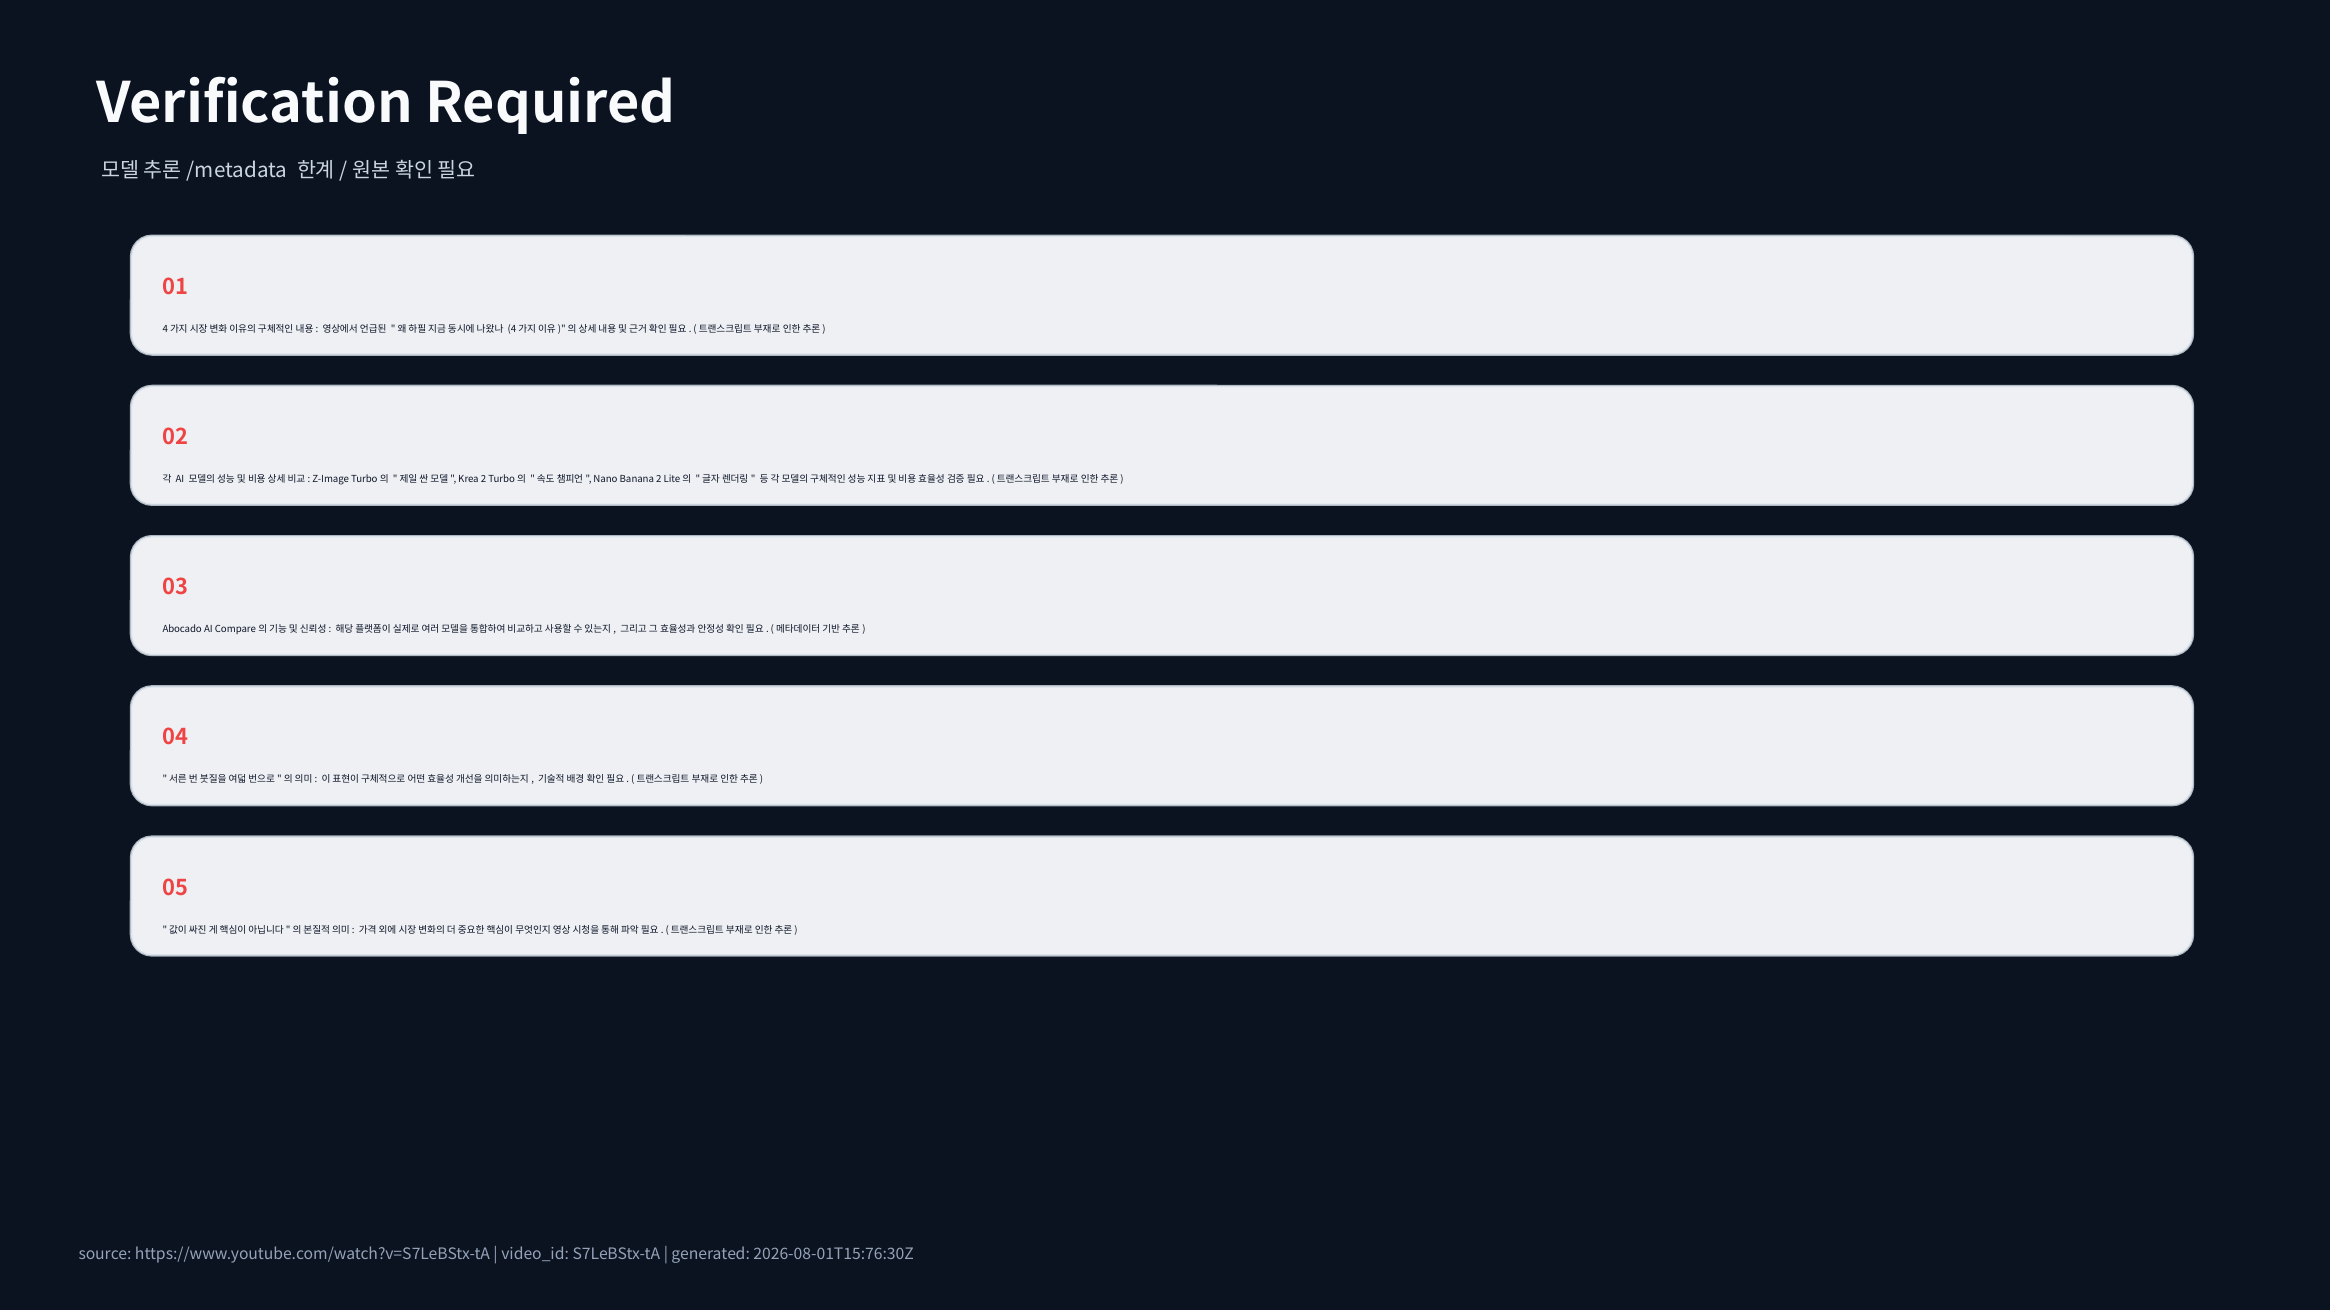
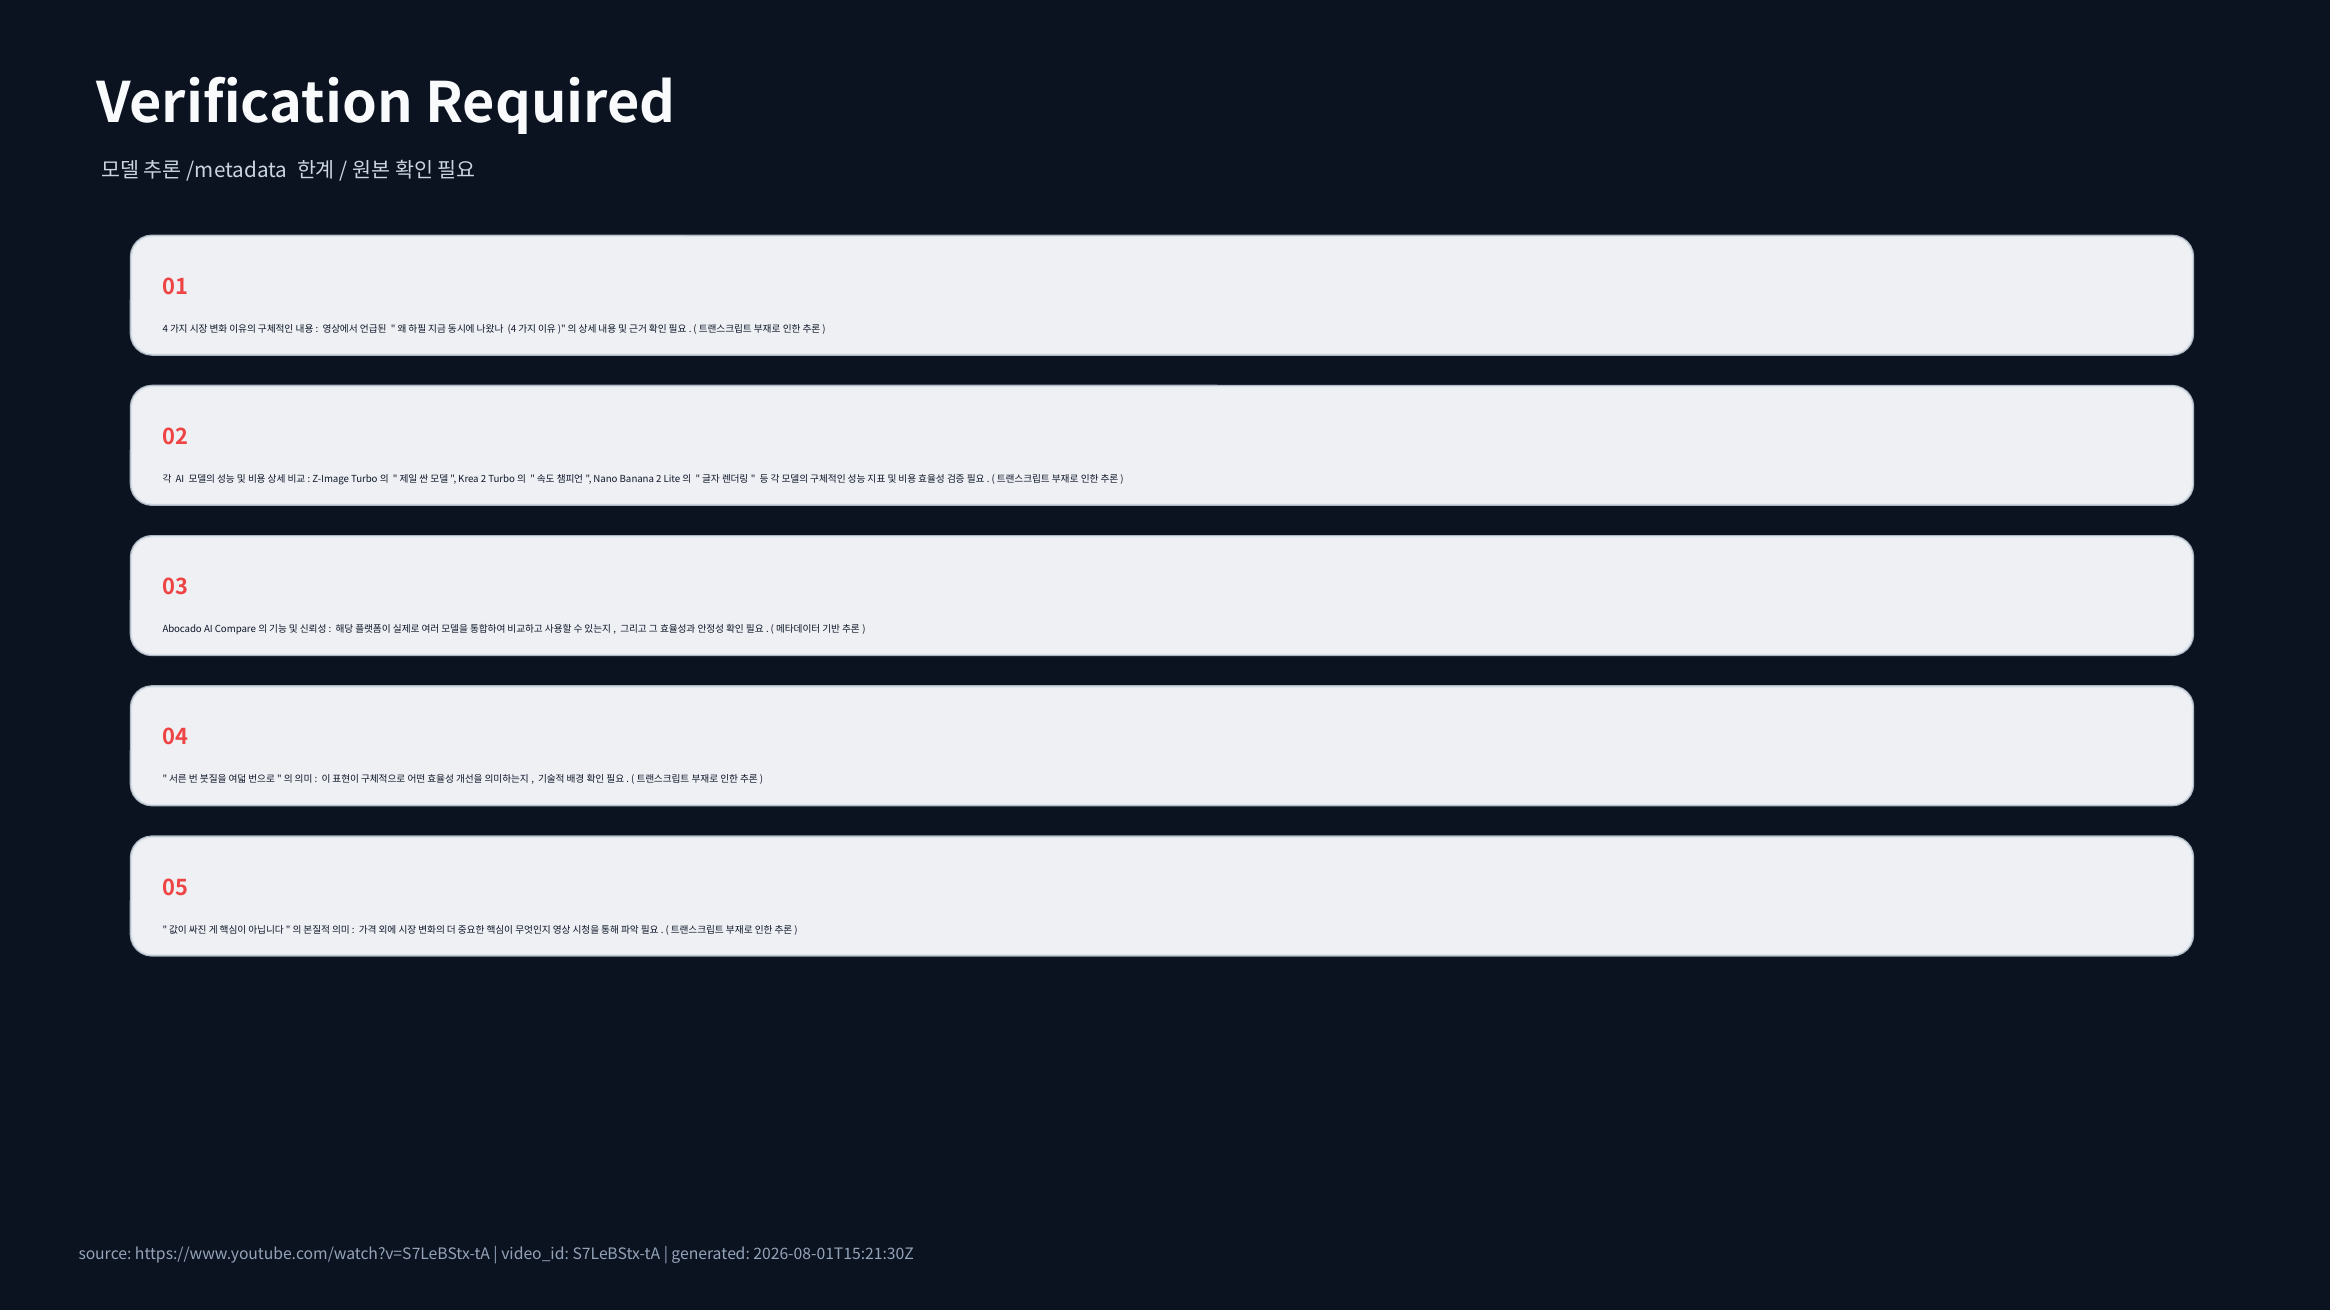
2026-08-01T15:76:30Z: 2026-08-01T15:76:30Z -> 2026-08-01T15:21:30Z (834, 1255)
